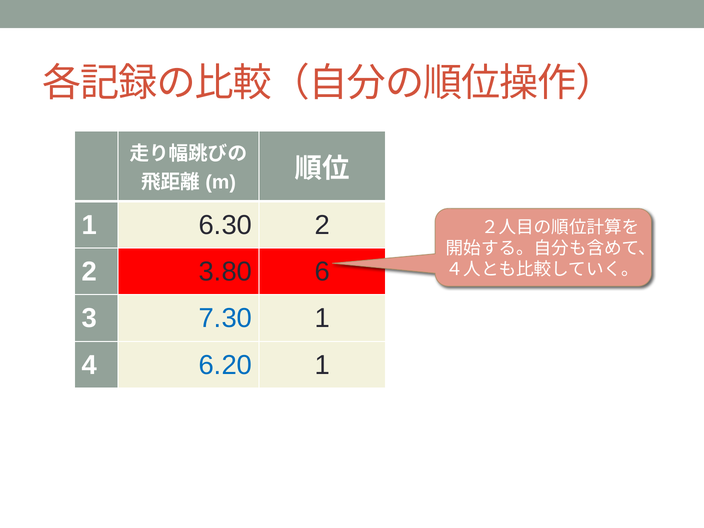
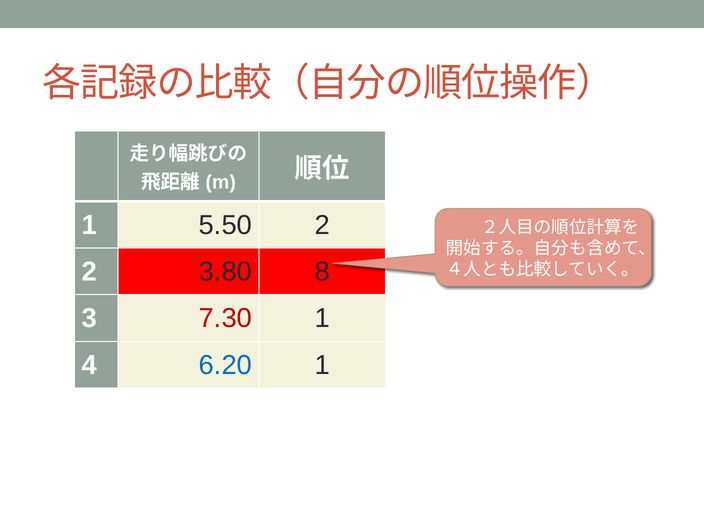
6.30: 6.30 -> 5.50 (225, 225)
6: 6 -> 8 (322, 272)
7.30 colour: blue -> red (225, 318)
